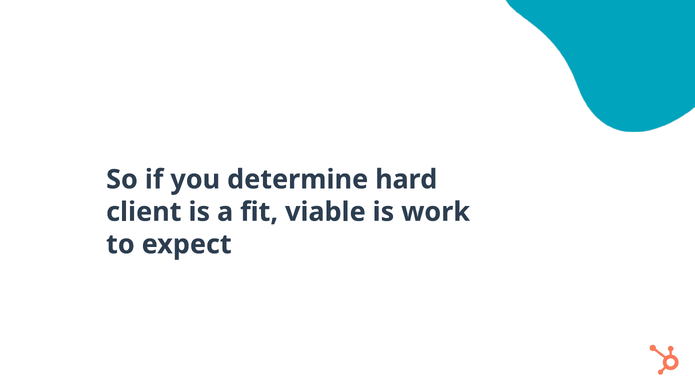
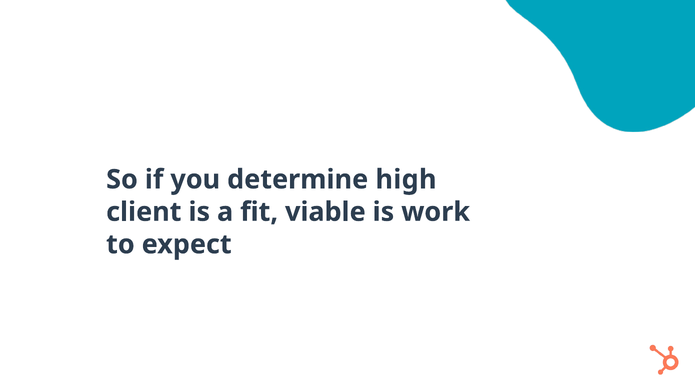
hard: hard -> high (406, 179)
